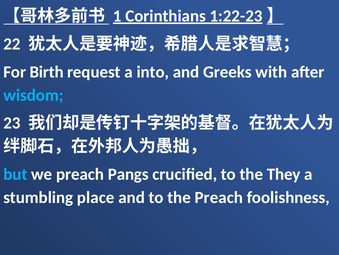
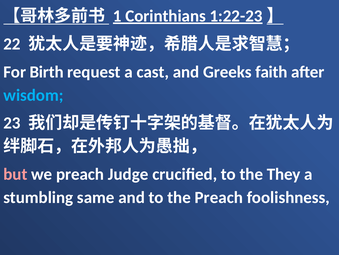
into: into -> cast (153, 72)
with: with -> faith (271, 72)
but colour: light blue -> pink (15, 174)
Pangs: Pangs -> Judge (128, 174)
place: place -> same (96, 197)
